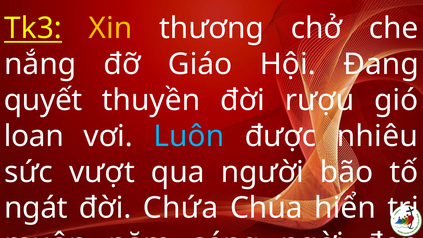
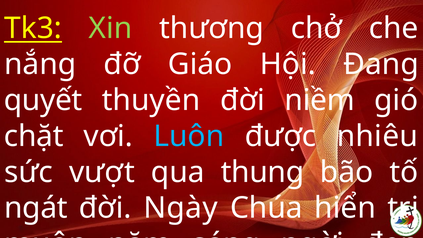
Xin colour: yellow -> light green (111, 28)
rượu: rượu -> niềm (320, 100)
loan: loan -> chặt (34, 136)
người: người -> thung (262, 172)
Chứa: Chứa -> Ngày (181, 208)
